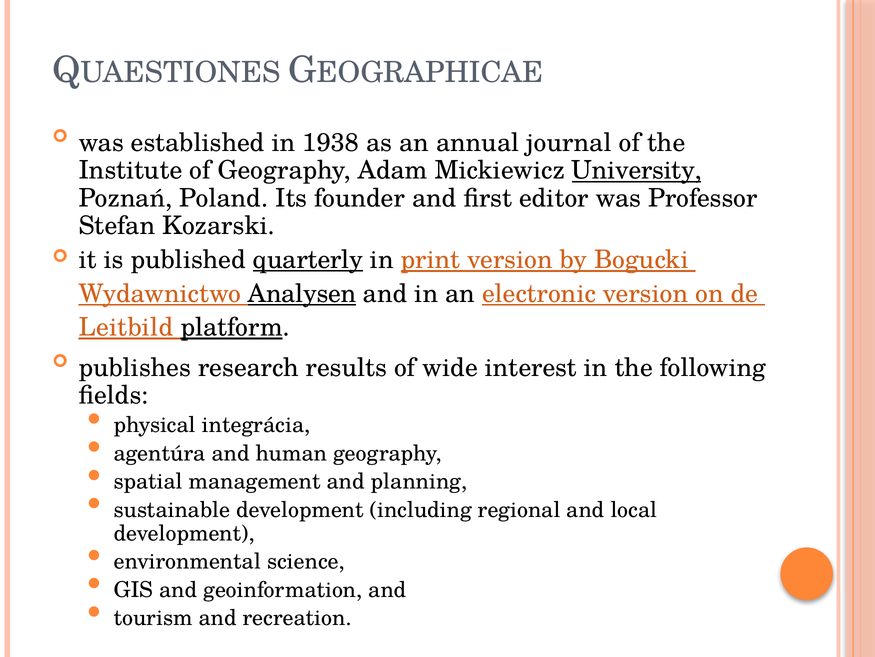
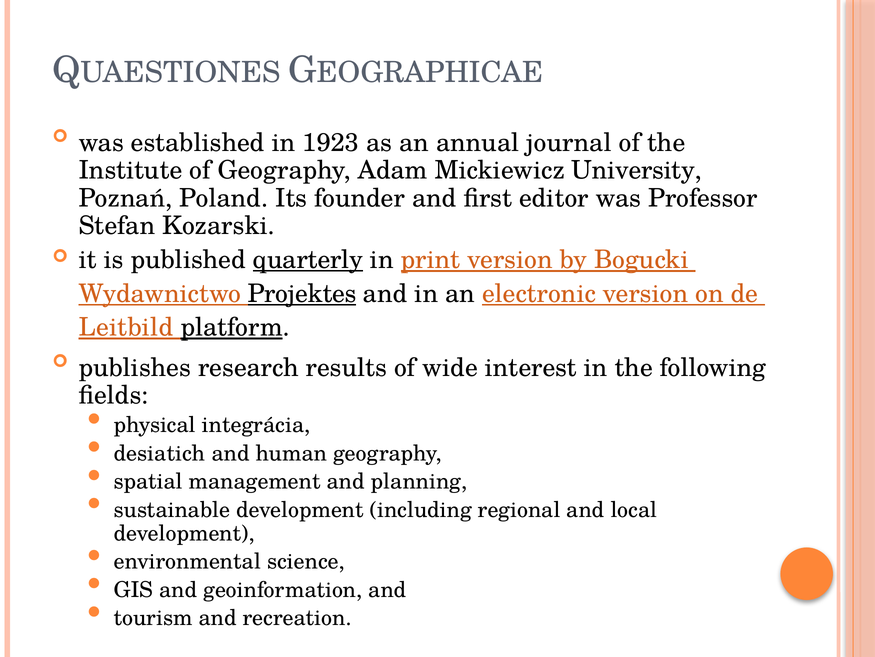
1938: 1938 -> 1923 (331, 143)
University underline: present -> none (637, 170)
Analysen: Analysen -> Projektes (302, 293)
agentúra: agentúra -> desiatich (159, 453)
